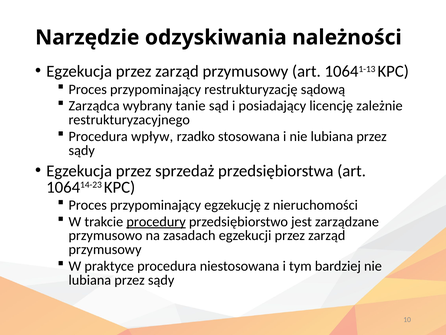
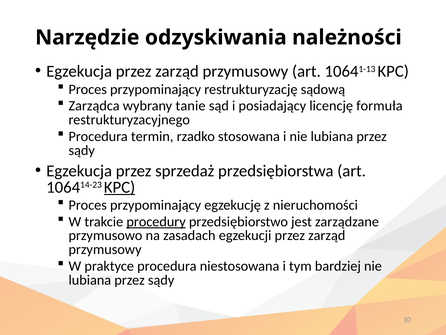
zależnie: zależnie -> formuła (379, 106)
wpływ: wpływ -> termin (152, 136)
KPC underline: none -> present (120, 187)
